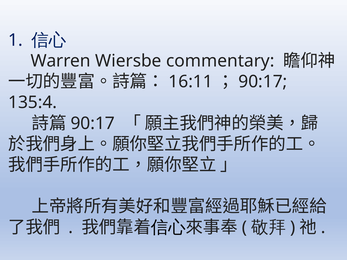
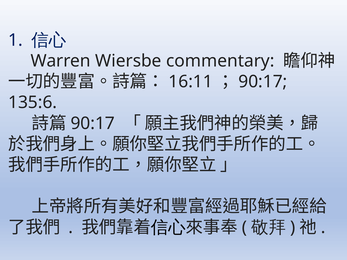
135:4: 135:4 -> 135:6 (33, 103)
